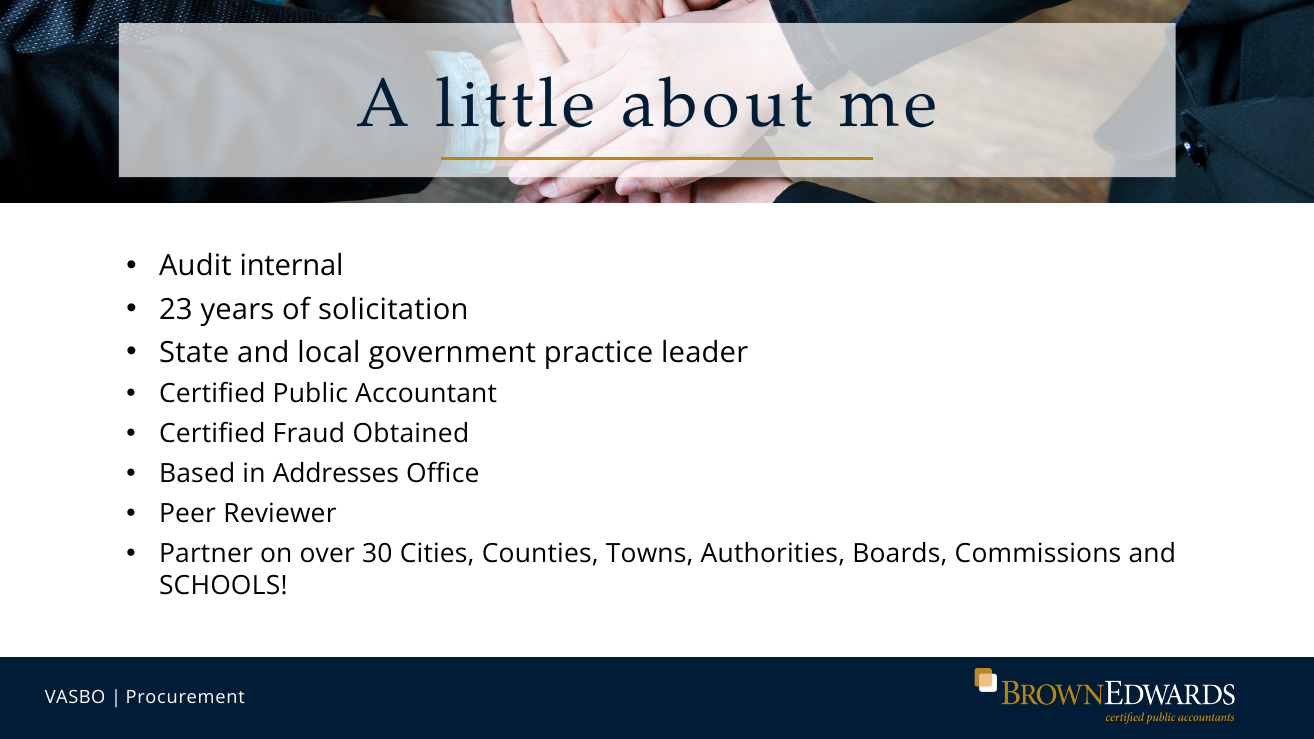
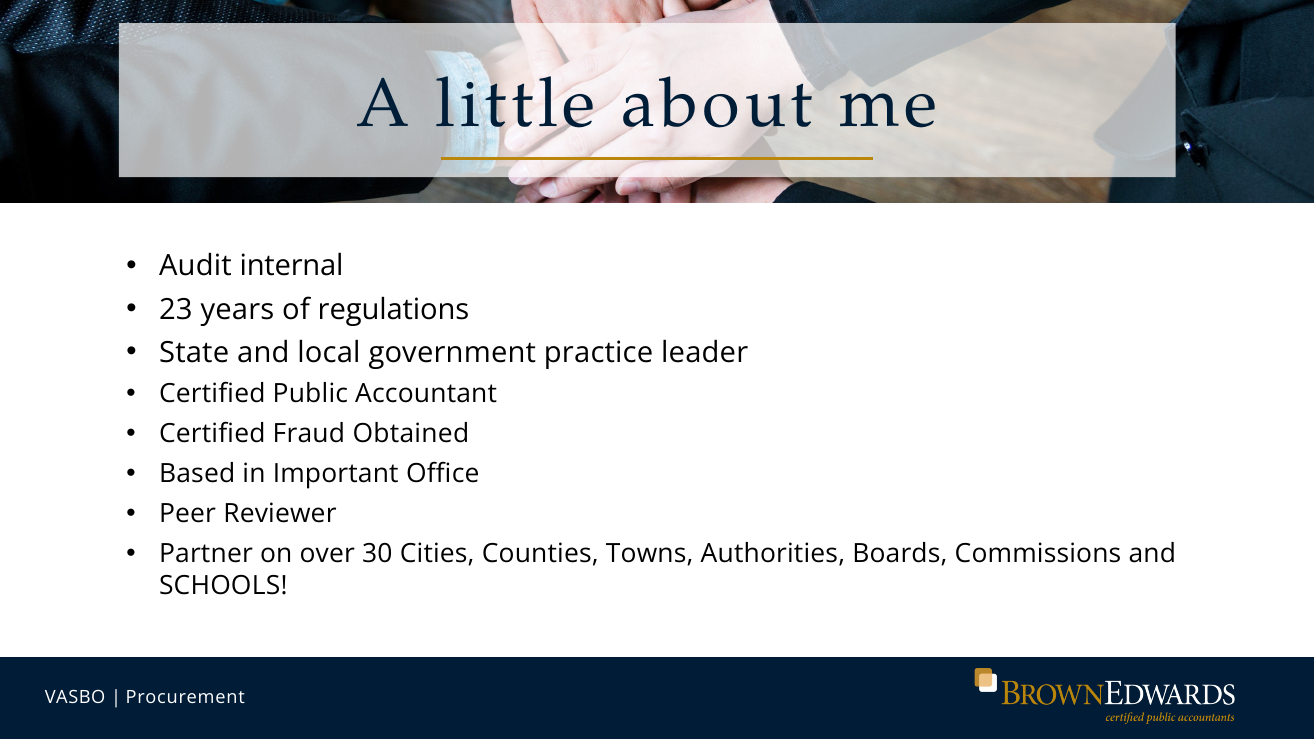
solicitation: solicitation -> regulations (394, 310)
Addresses: Addresses -> Important (336, 474)
